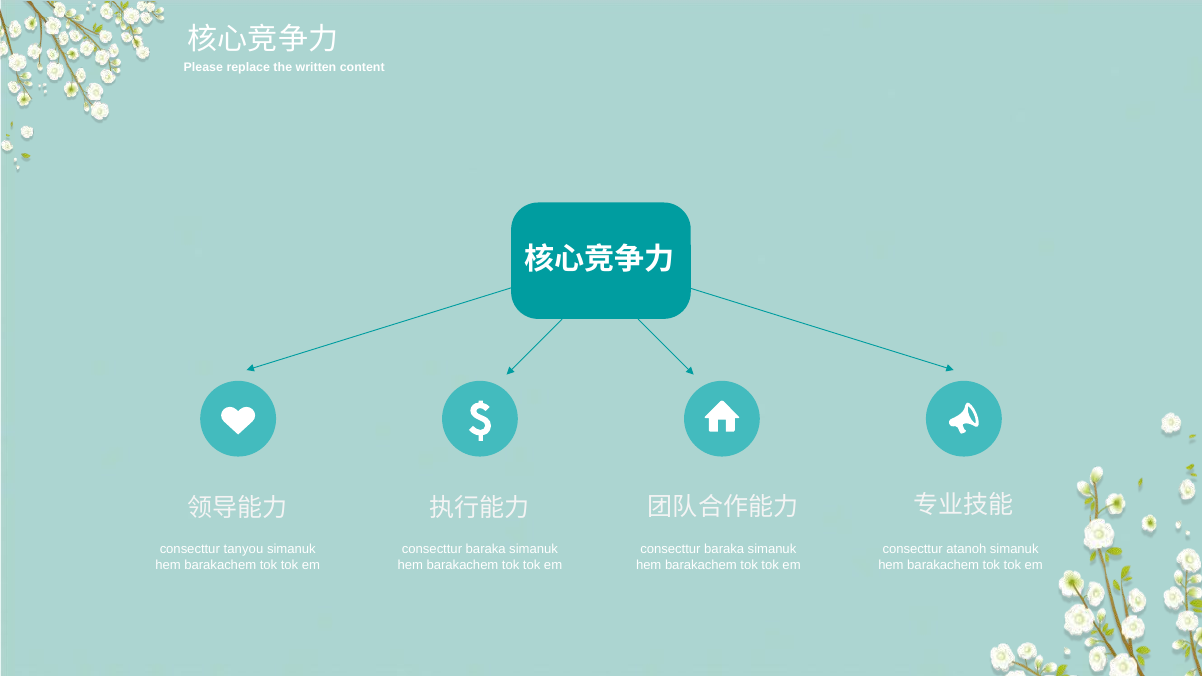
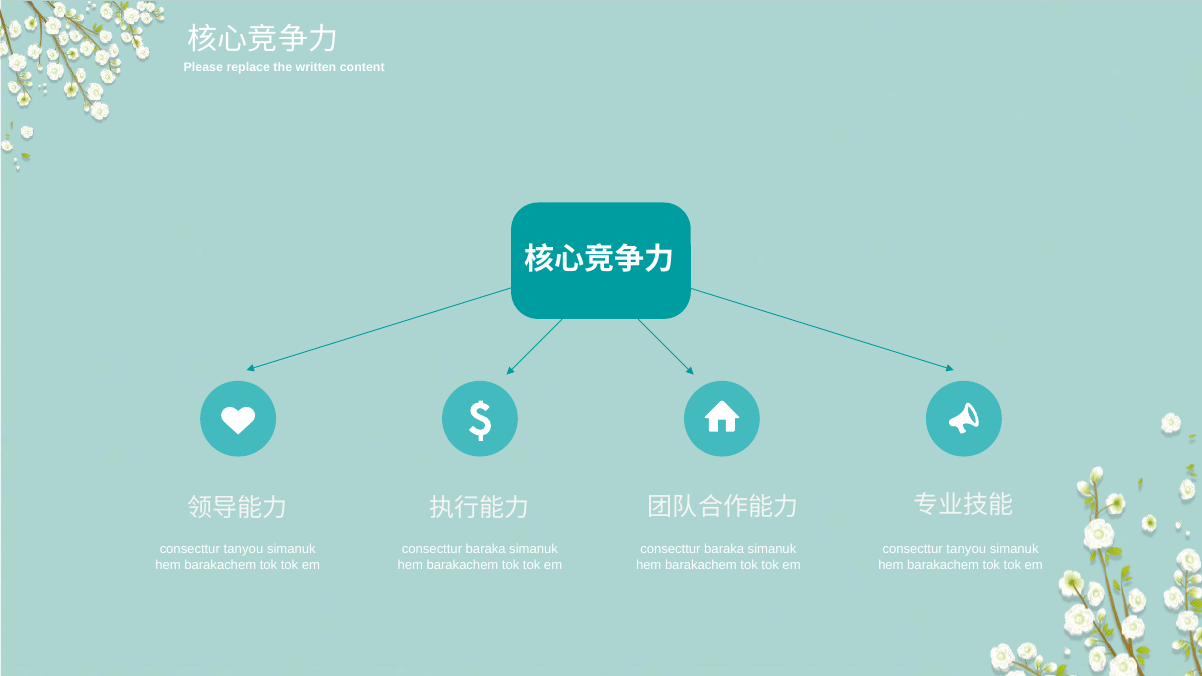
atanoh: atanoh -> tanyou (966, 549)
